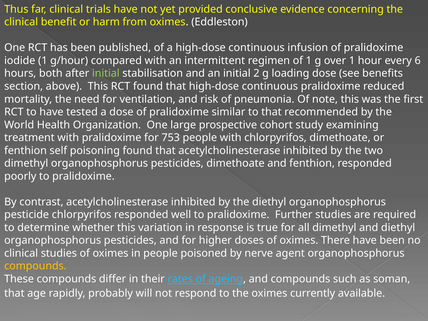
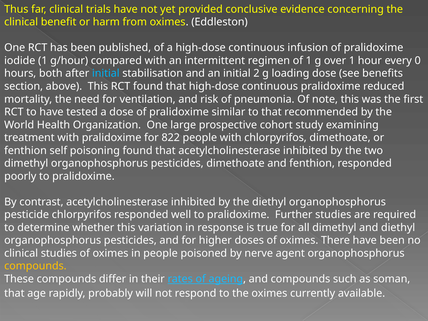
6: 6 -> 0 (418, 61)
initial colour: light green -> light blue (106, 73)
753: 753 -> 822 (171, 138)
